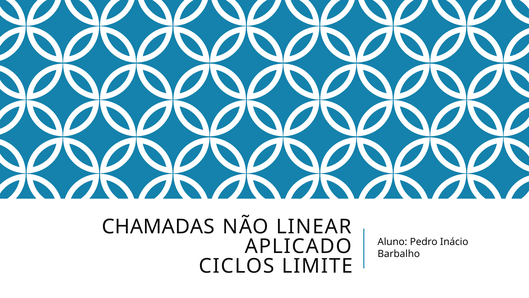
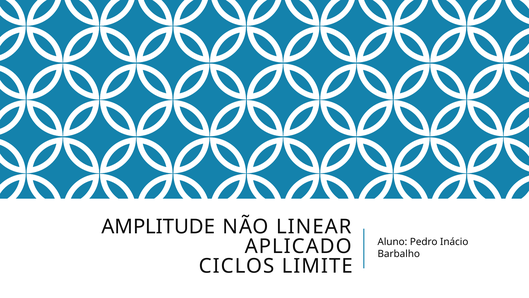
CHAMADAS: CHAMADAS -> AMPLITUDE (158, 227)
